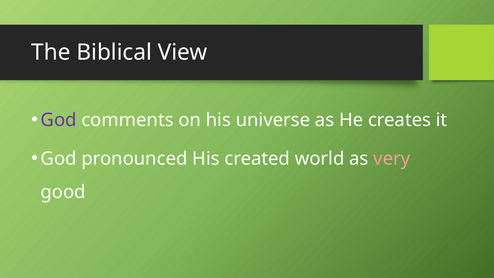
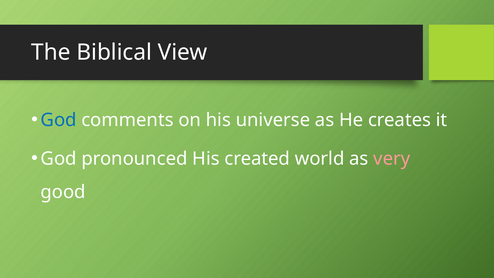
God colour: purple -> blue (59, 120)
